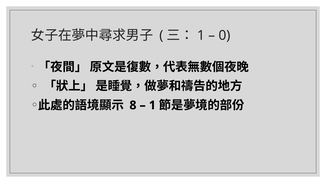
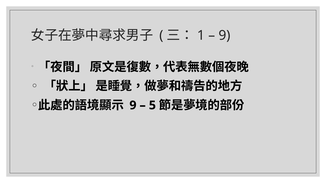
0: 0 -> 9 (225, 35)
8: 8 -> 9 (133, 105)
1: 1 -> 5 (152, 105)
